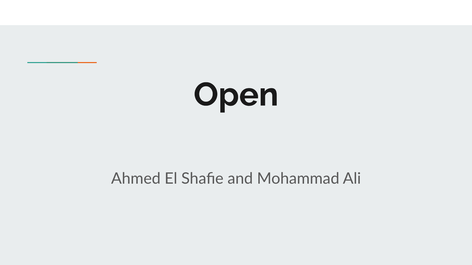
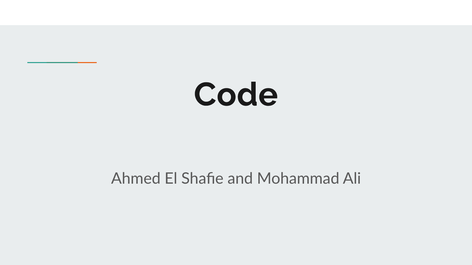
Open: Open -> Code (236, 95)
